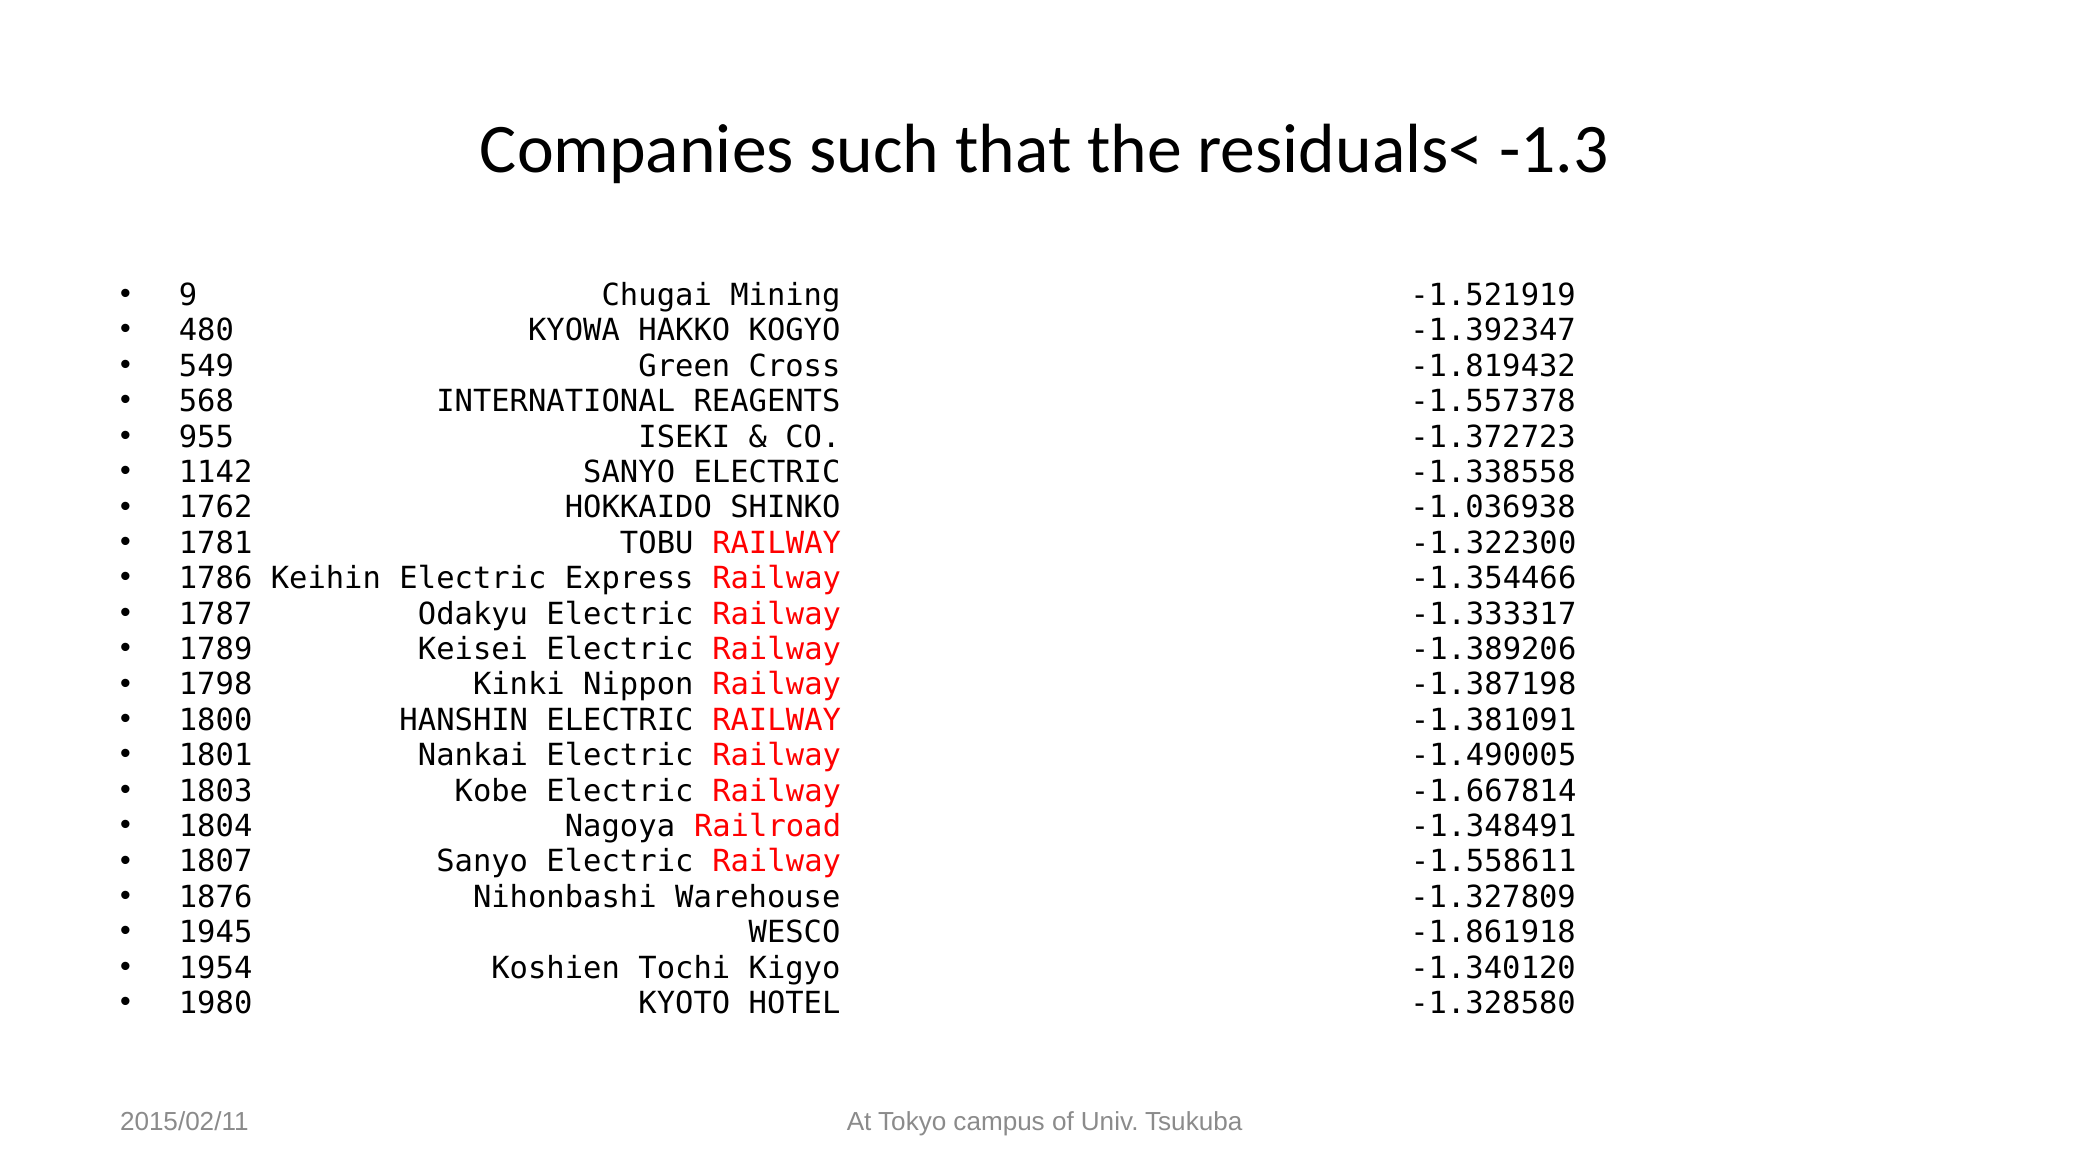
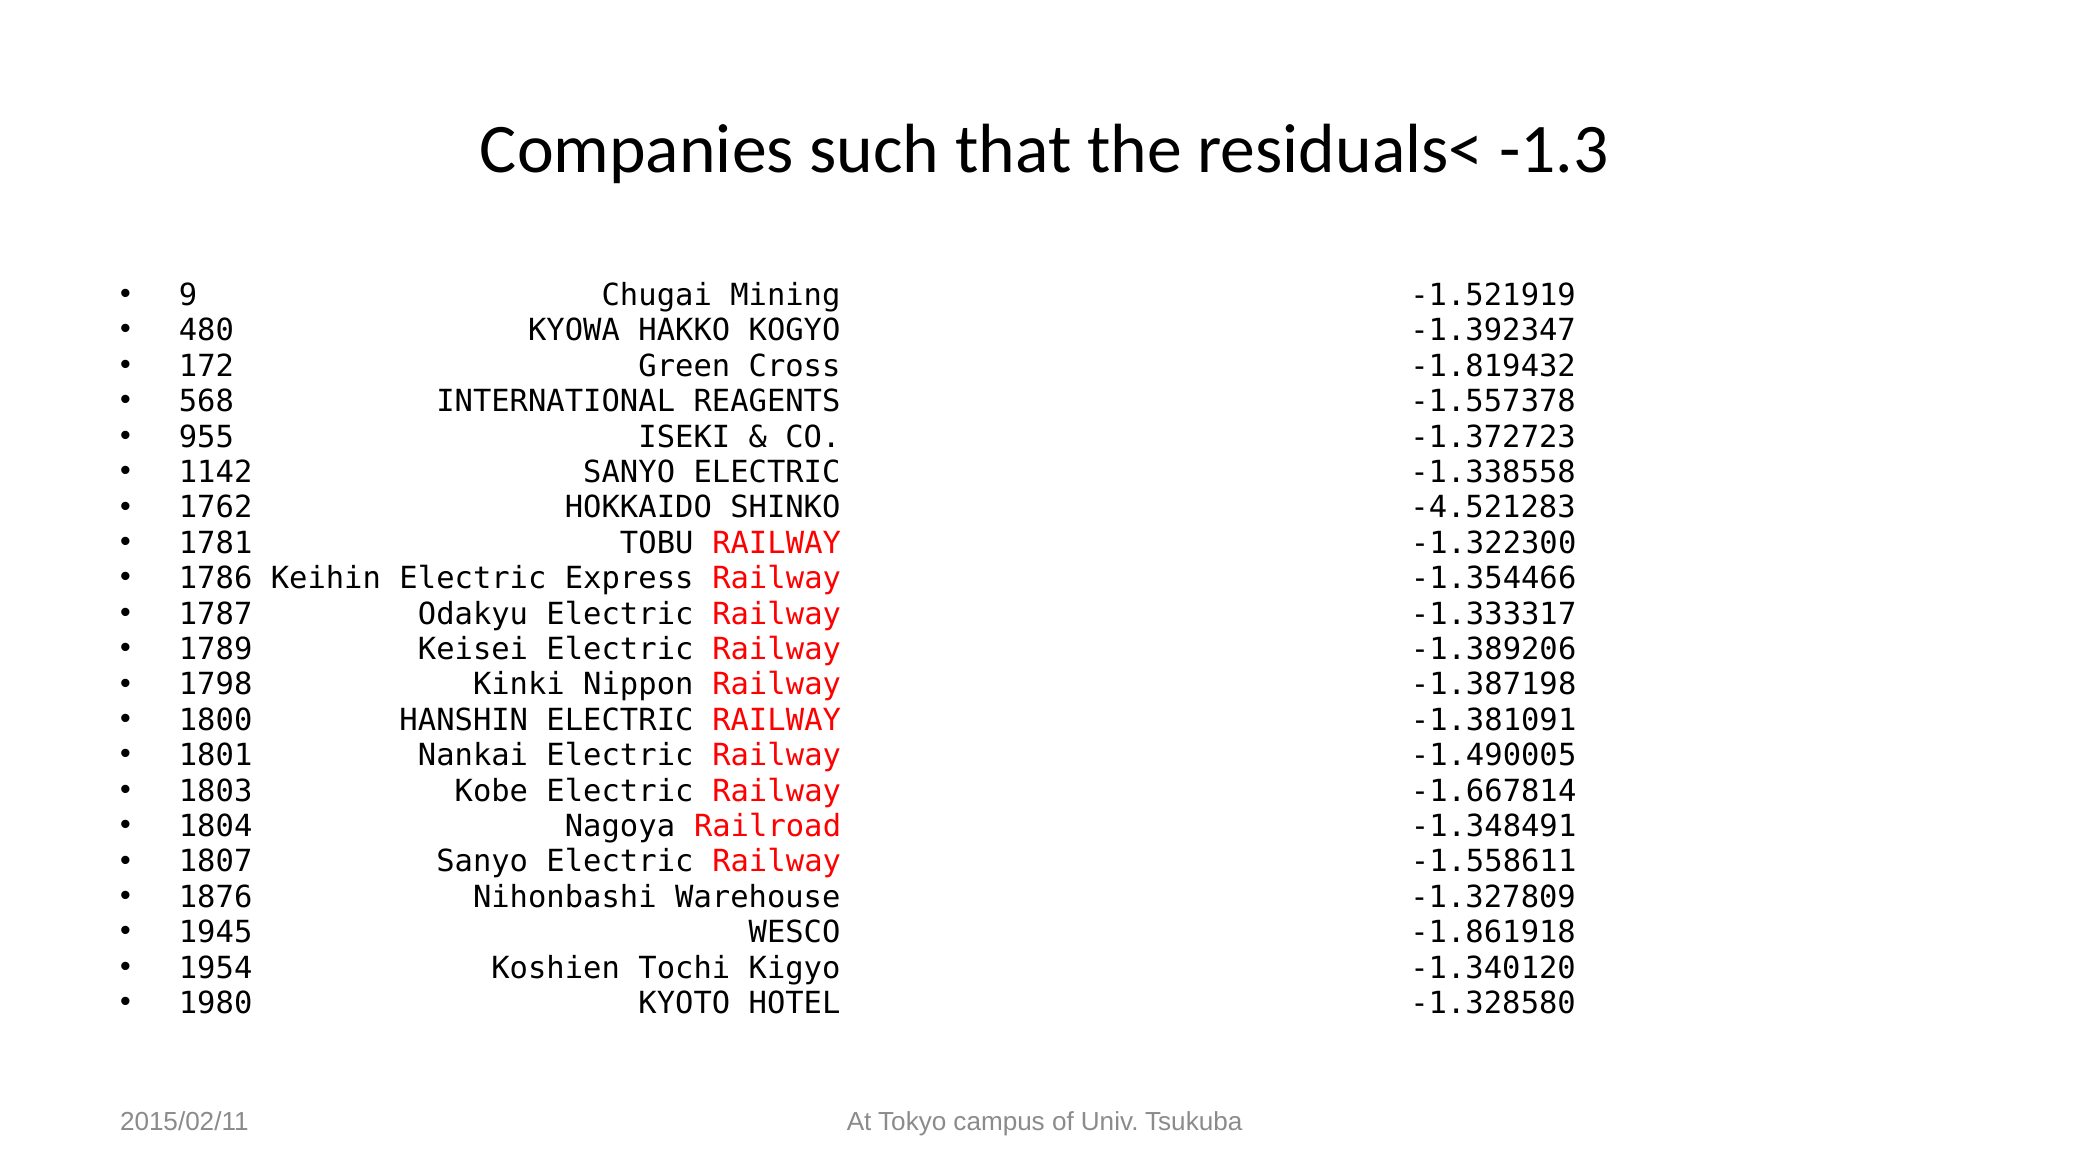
549: 549 -> 172 (206, 366)
-1.036938: -1.036938 -> -4.521283 (1493, 508)
